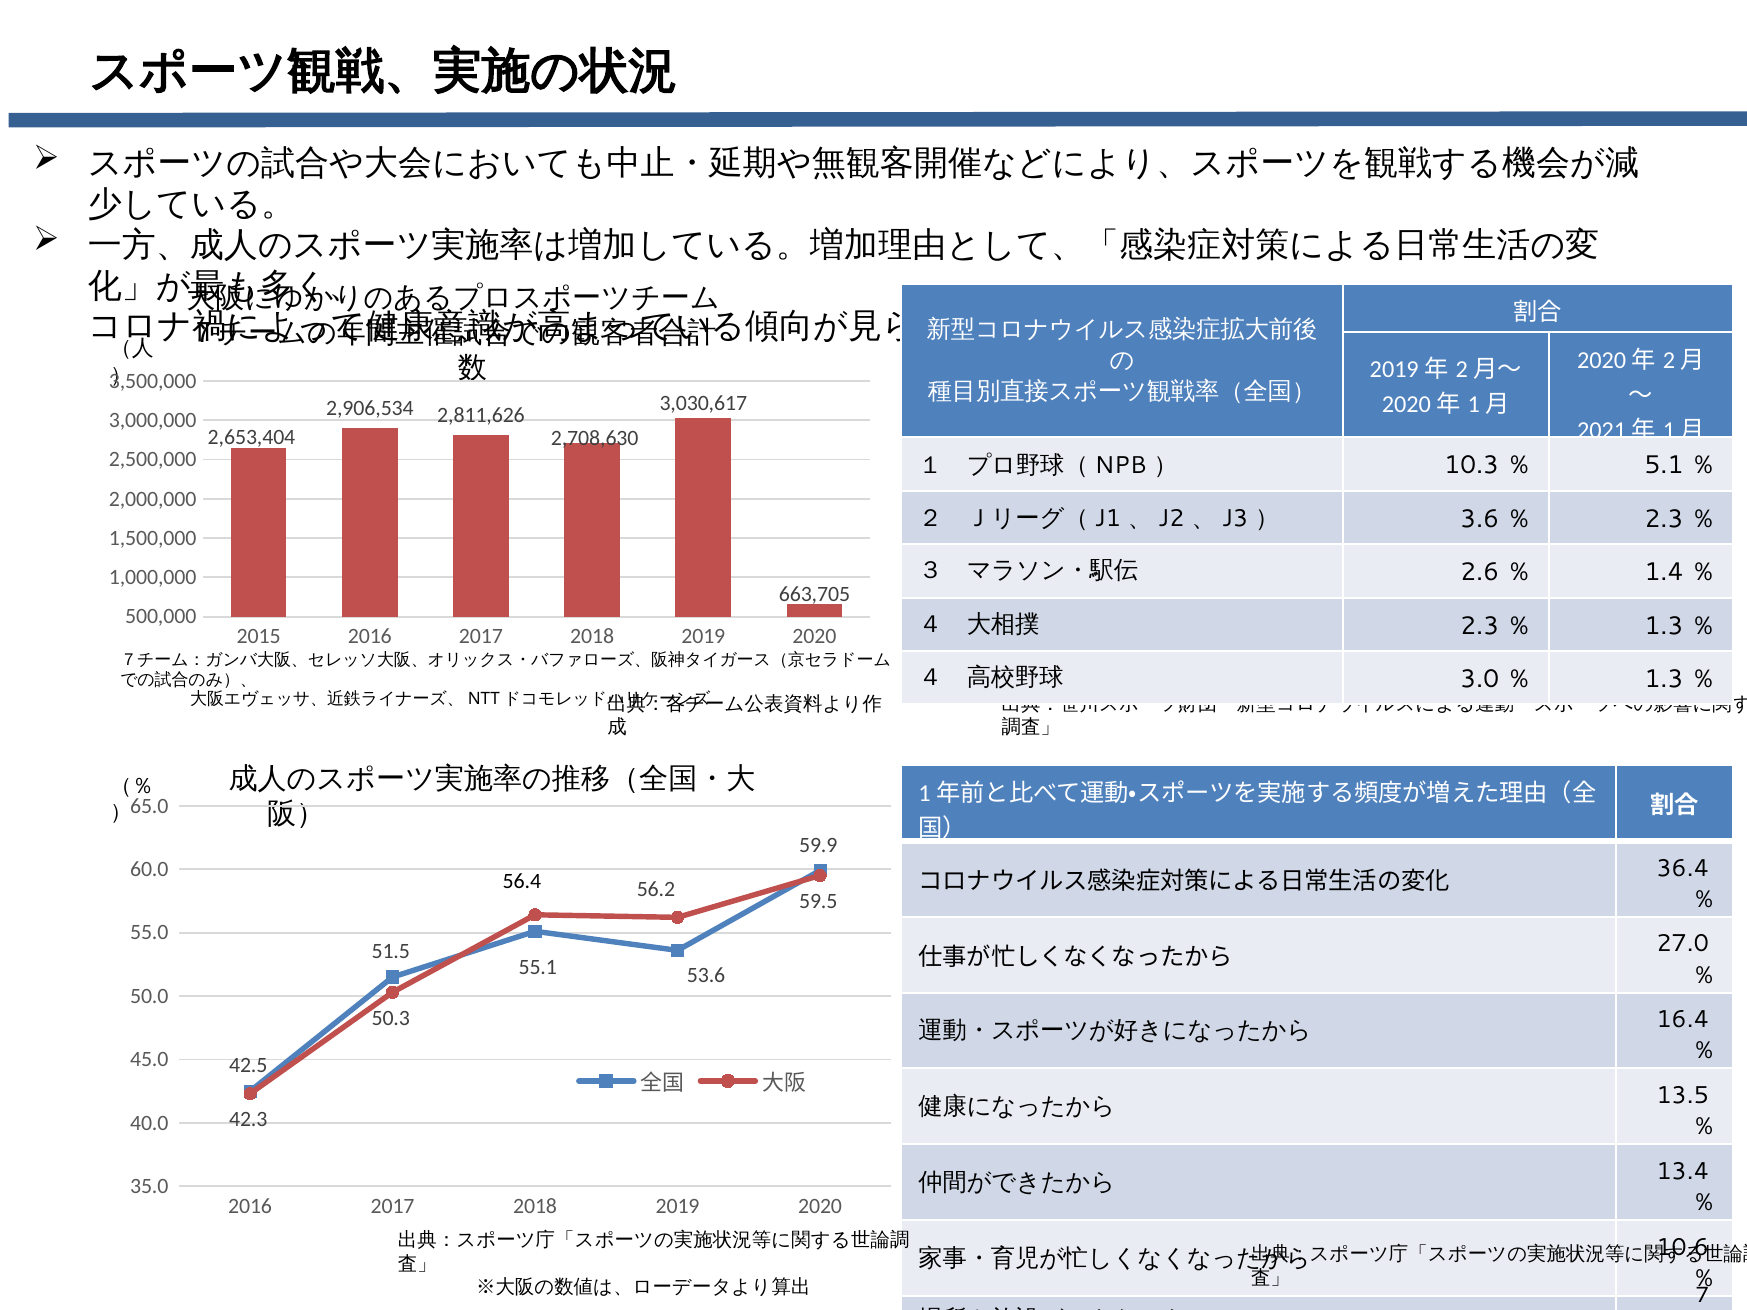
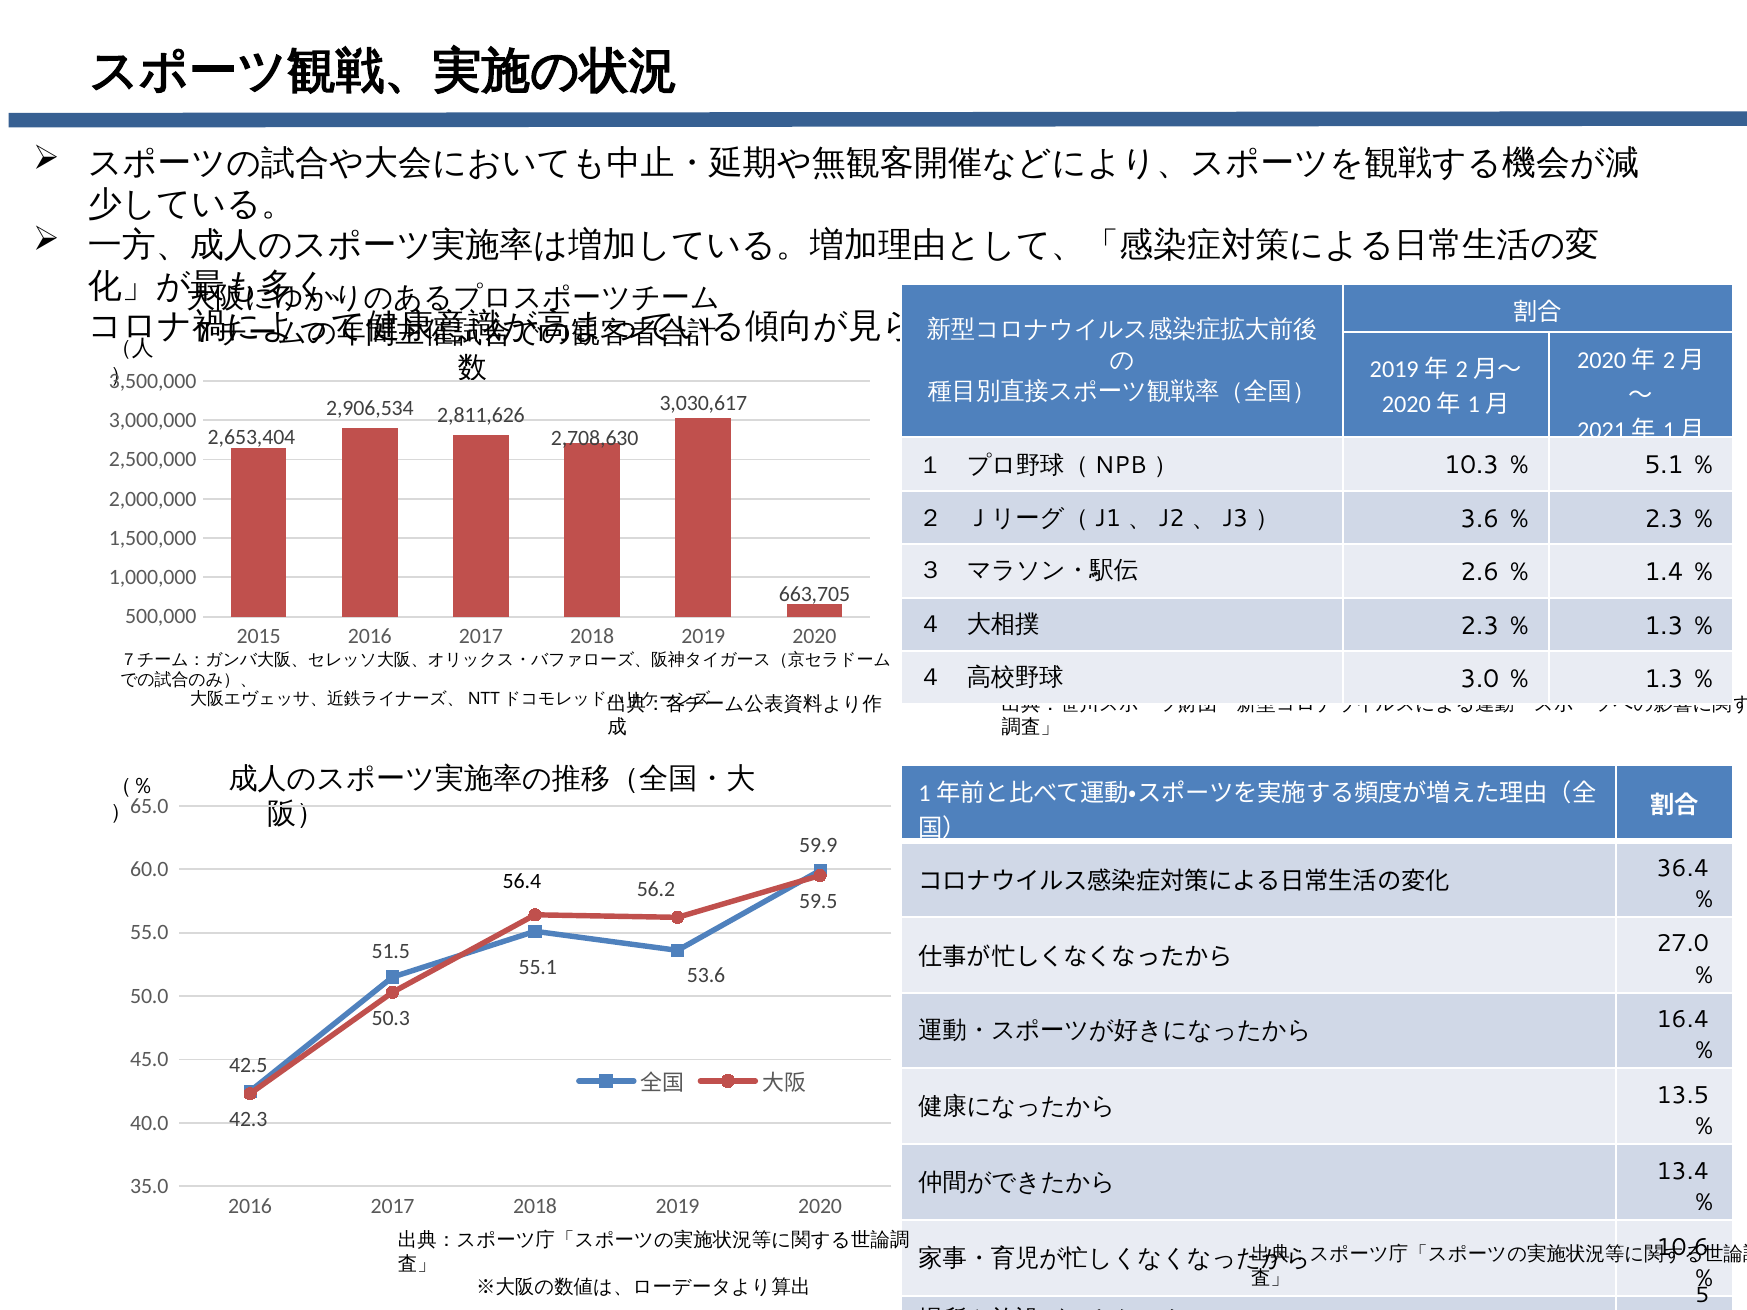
7: 7 -> 5 (1702, 1296)
